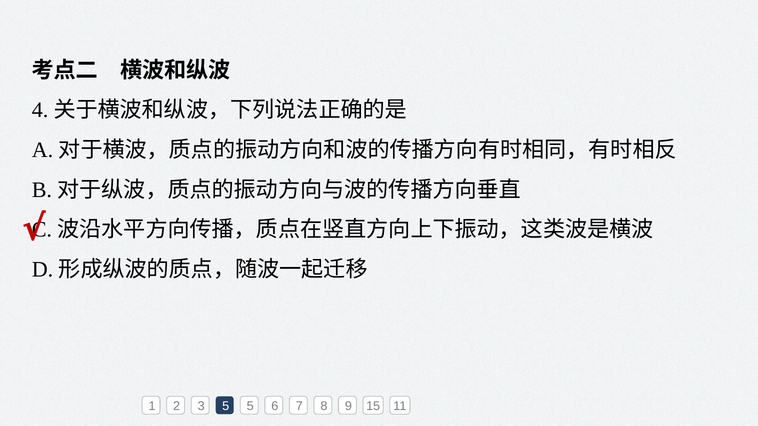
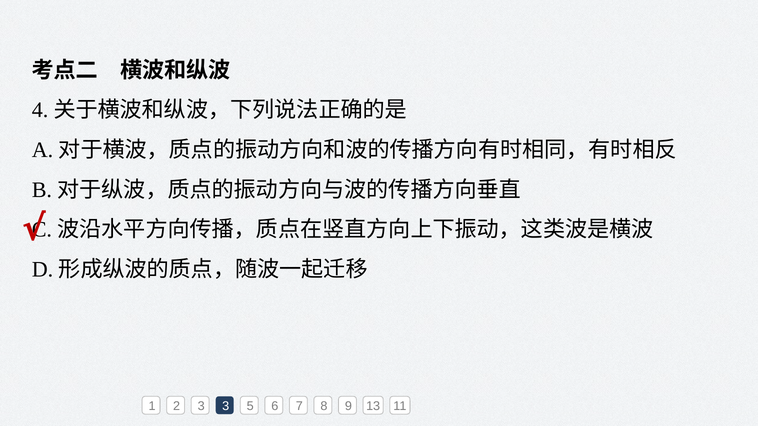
3 5: 5 -> 3 (226, 407)
15: 15 -> 13 (373, 407)
